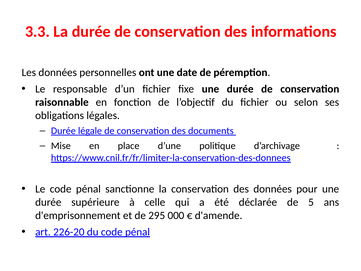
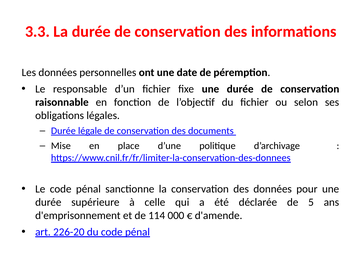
295: 295 -> 114 (157, 215)
